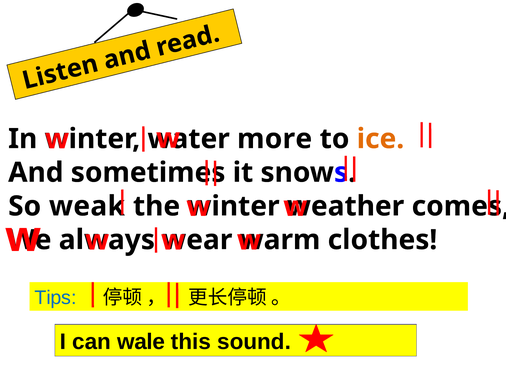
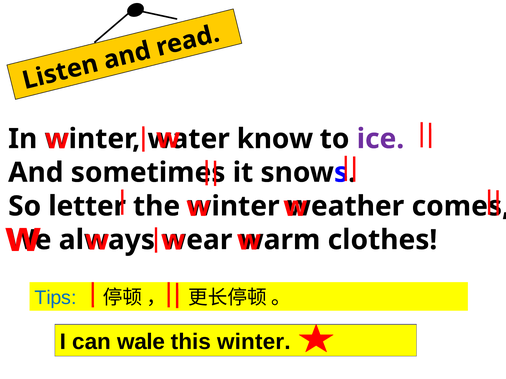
more: more -> know (275, 139)
ice colour: orange -> purple (380, 139)
weak: weak -> letter (87, 206)
this sound: sound -> winter (254, 342)
